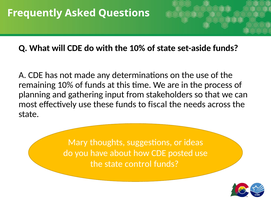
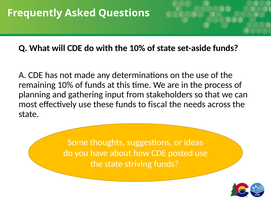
Mary: Mary -> Some (78, 143)
control: control -> striving (138, 164)
